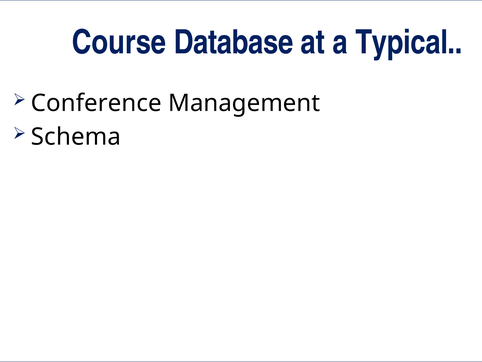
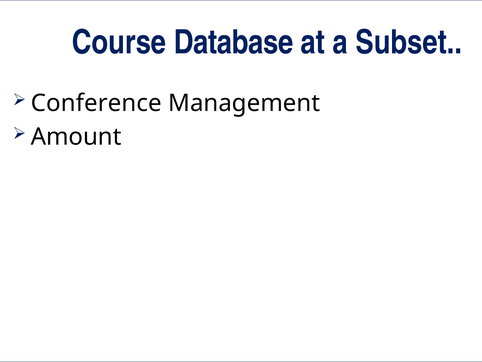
Typical: Typical -> Subset (409, 42)
Schema: Schema -> Amount (76, 137)
